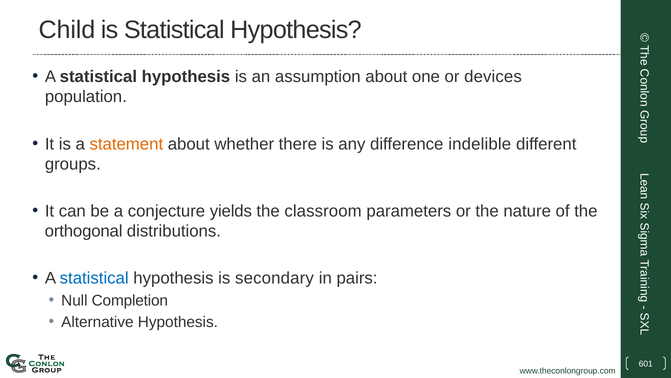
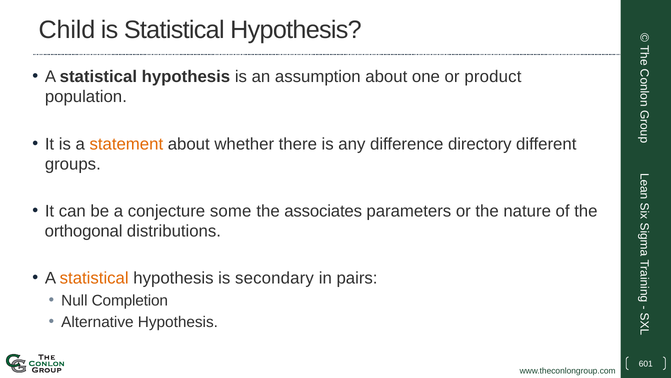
devices: devices -> product (493, 77)
indelible: indelible -> directory (480, 144)
yields: yields -> some (231, 211)
classroom: classroom -> associates (323, 211)
statistical colour: blue -> orange (94, 278)
